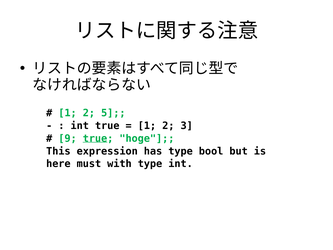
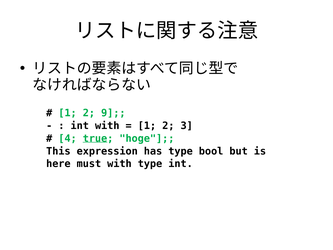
5: 5 -> 9 (113, 113)
int true: true -> with (107, 126)
9: 9 -> 4 (68, 138)
